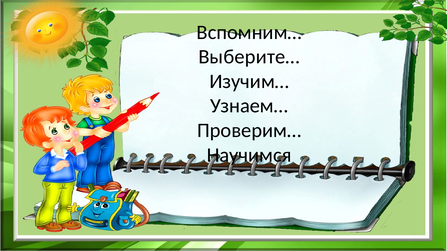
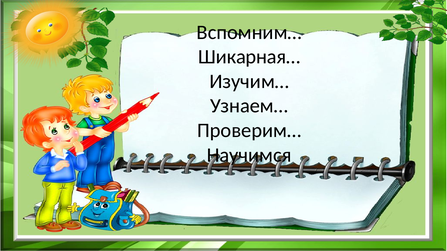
Выберите…: Выберите… -> Шикарная… (249, 57)
